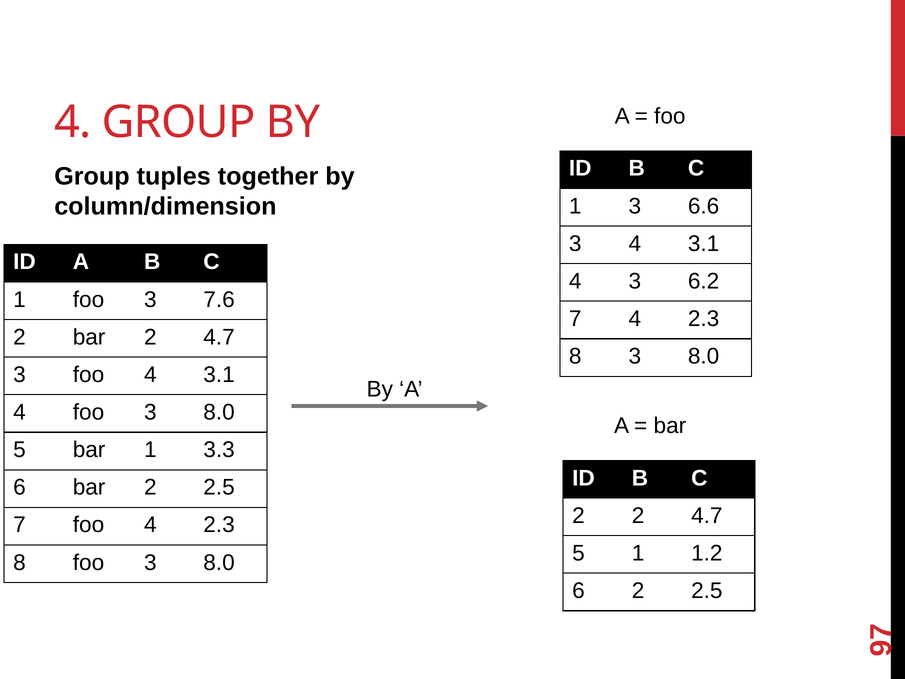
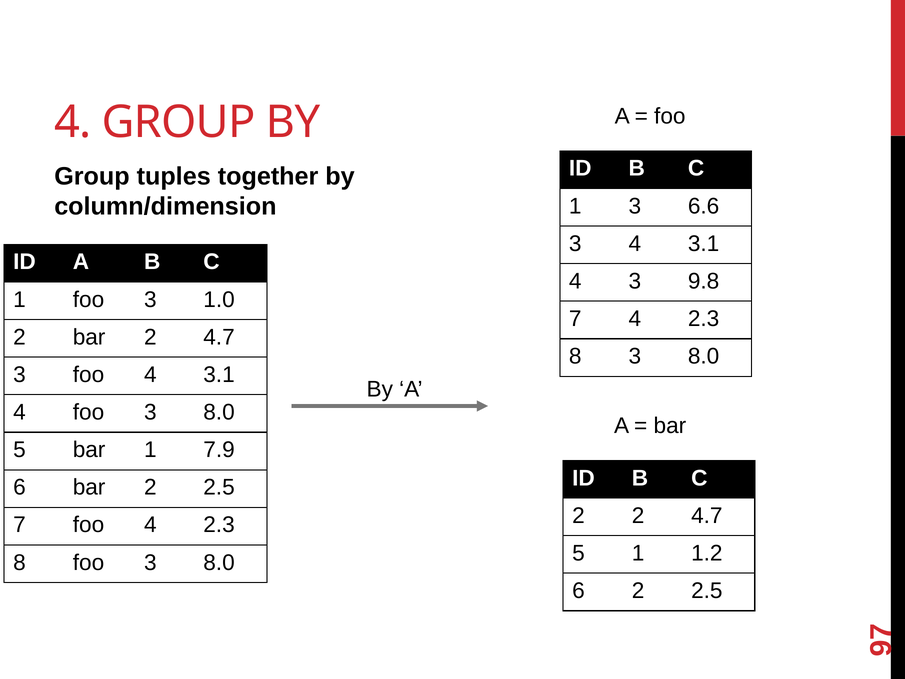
6.2: 6.2 -> 9.8 (704, 281)
7.6: 7.6 -> 1.0 (219, 299)
3.3: 3.3 -> 7.9 (219, 450)
